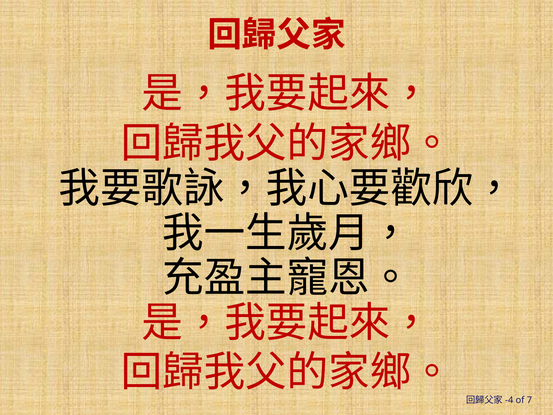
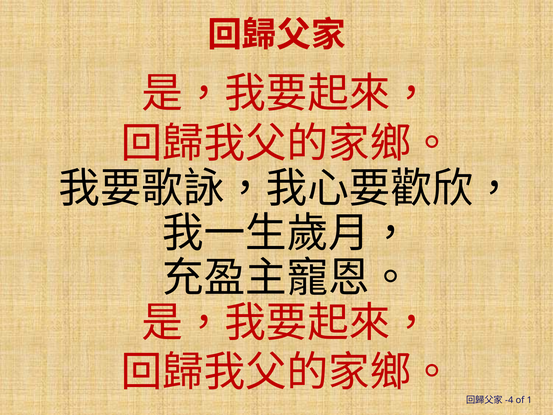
7: 7 -> 1 (529, 400)
